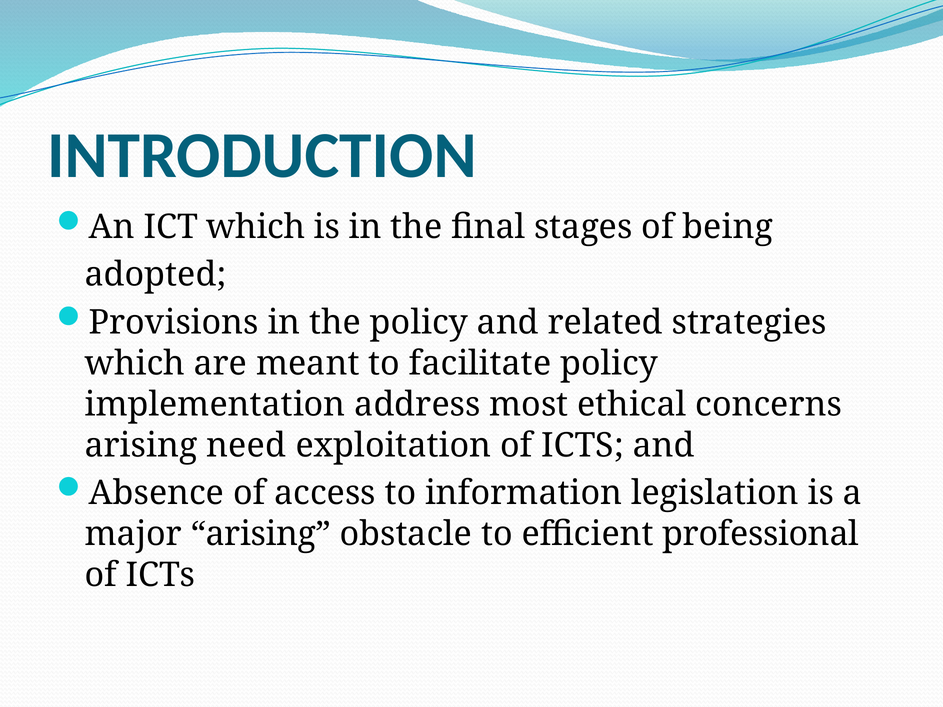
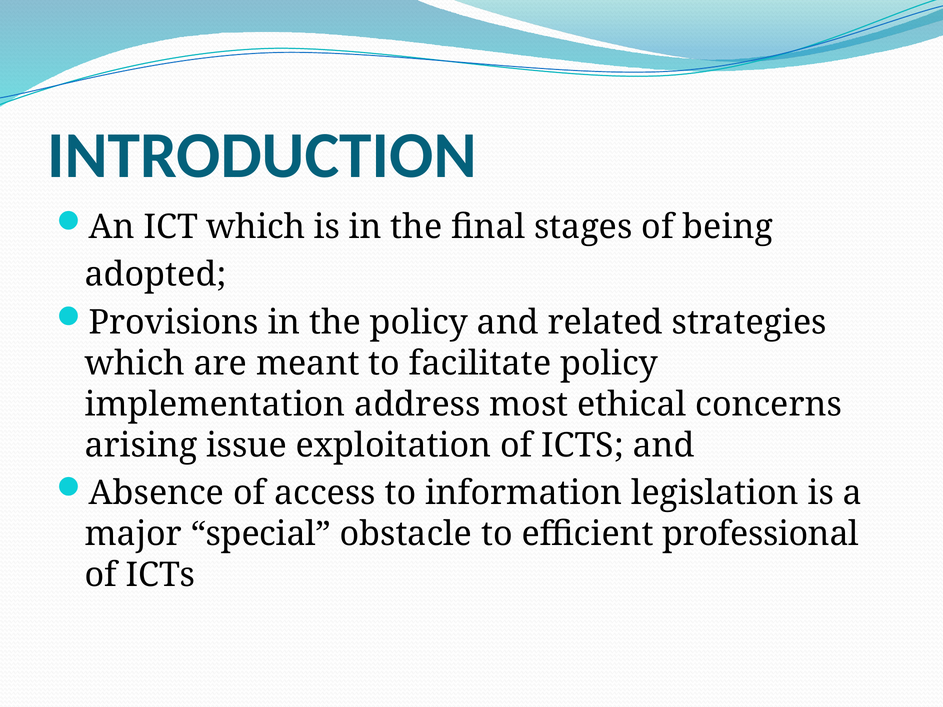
need: need -> issue (247, 445)
major arising: arising -> special (261, 534)
